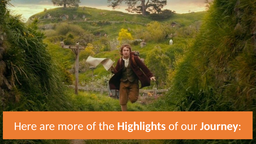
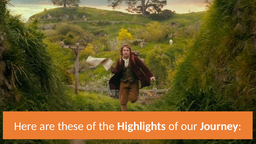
more: more -> these (71, 126)
